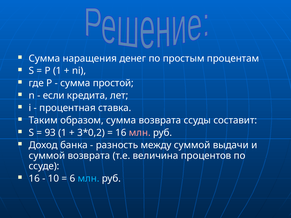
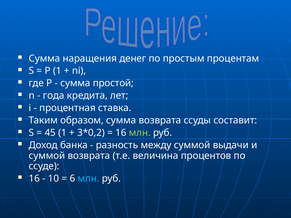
если: если -> года (54, 96)
93: 93 -> 45 (50, 133)
млн colour: pink -> light green (140, 133)
